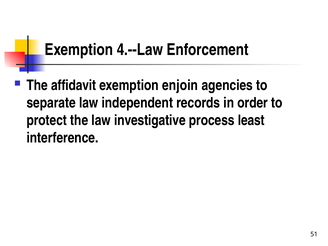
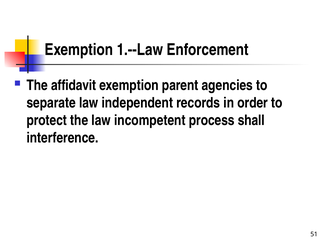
4.--Law: 4.--Law -> 1.--Law (140, 50)
enjoin: enjoin -> parent (180, 85)
investigative: investigative -> incompetent (150, 120)
least: least -> shall (251, 120)
